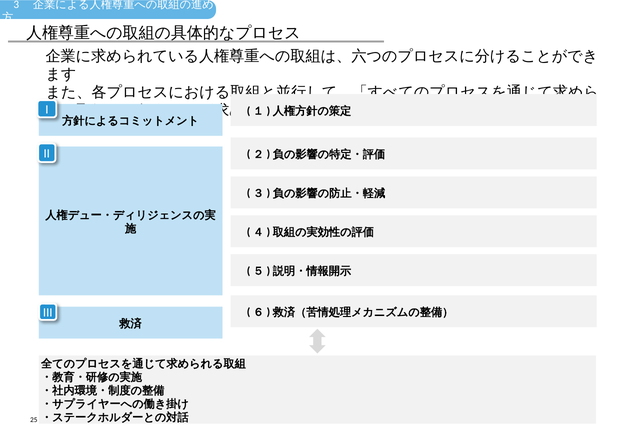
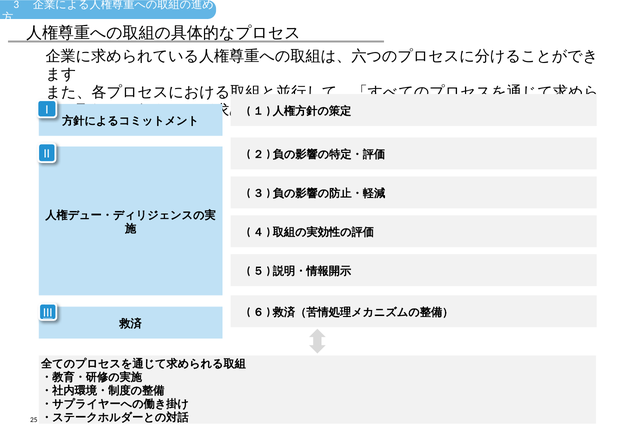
III underline: none -> present (48, 312)
